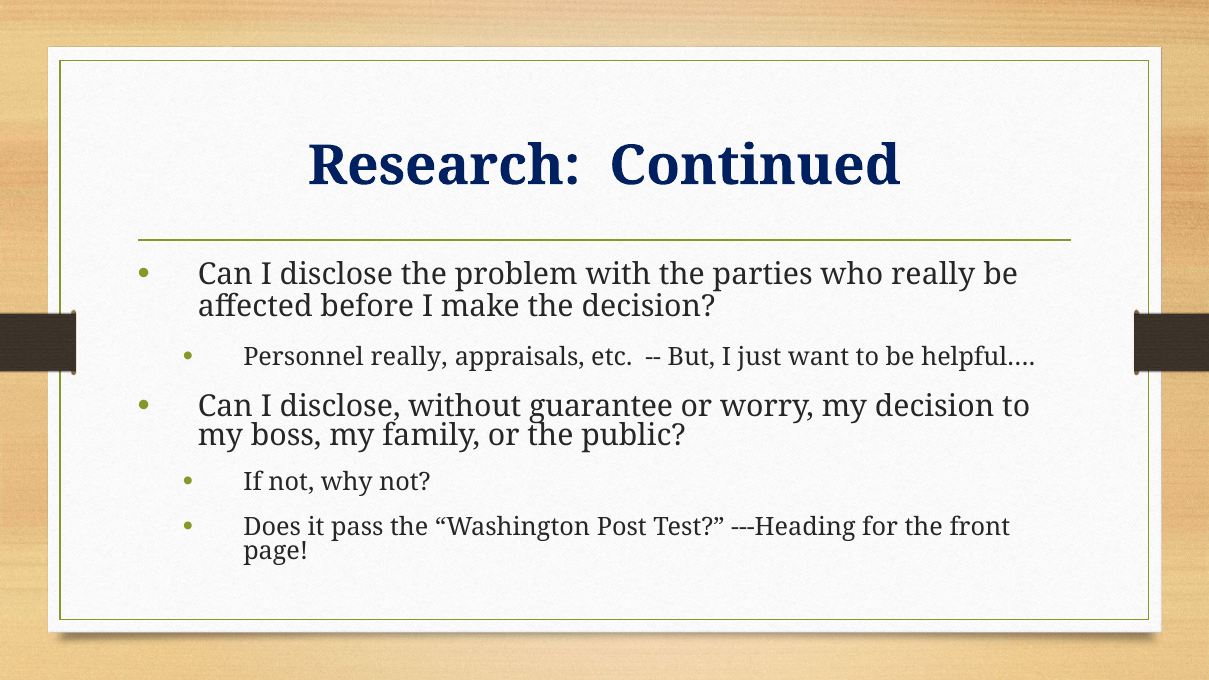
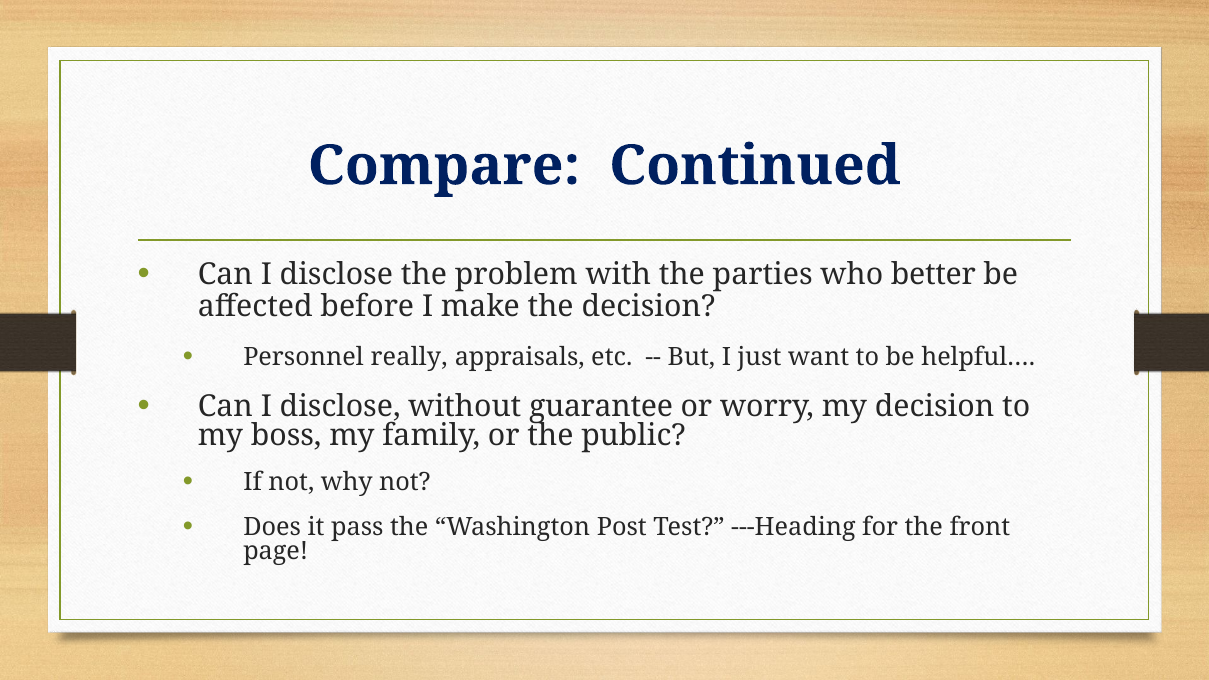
Research: Research -> Compare (444, 166)
who really: really -> better (933, 274)
